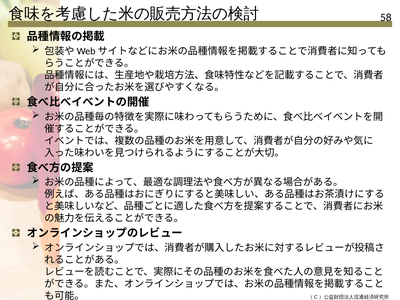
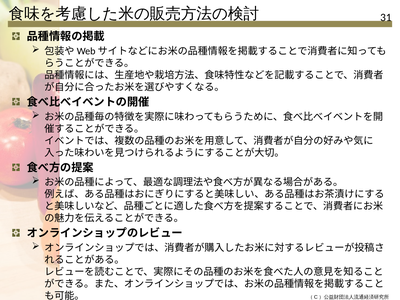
58: 58 -> 31 (386, 17)
